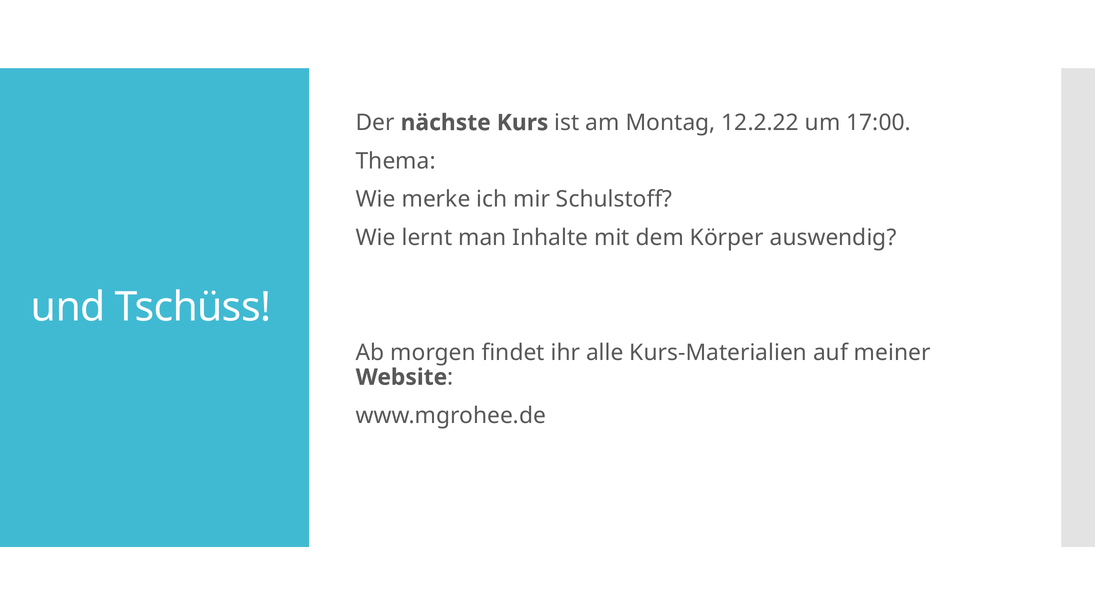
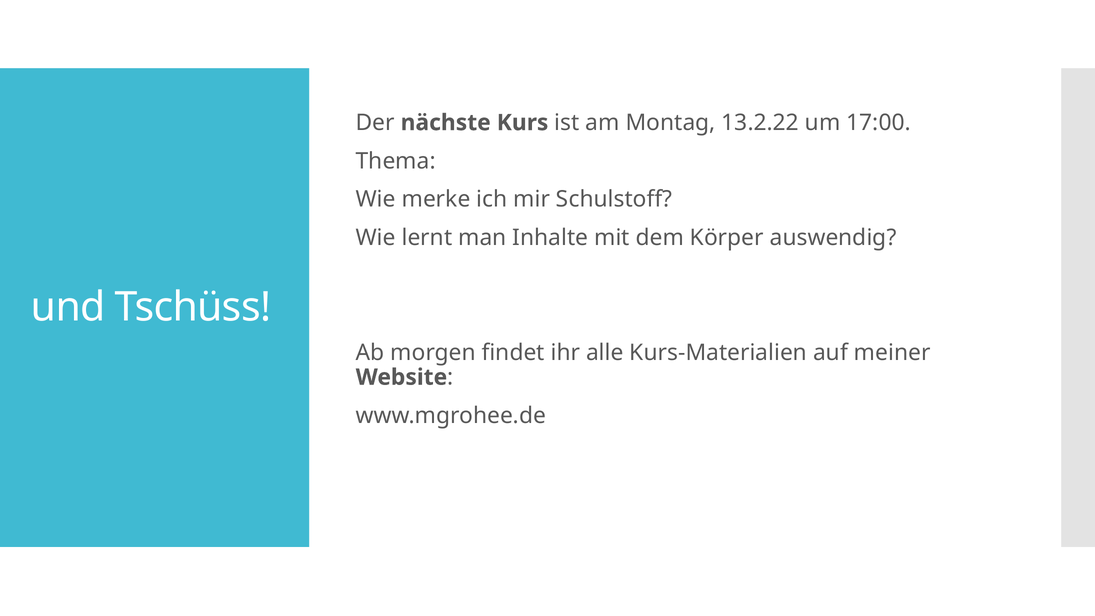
12.2.22: 12.2.22 -> 13.2.22 (760, 123)
